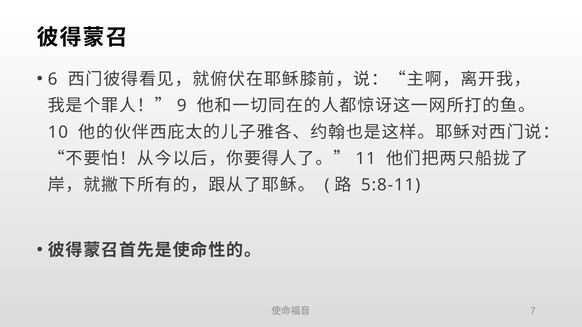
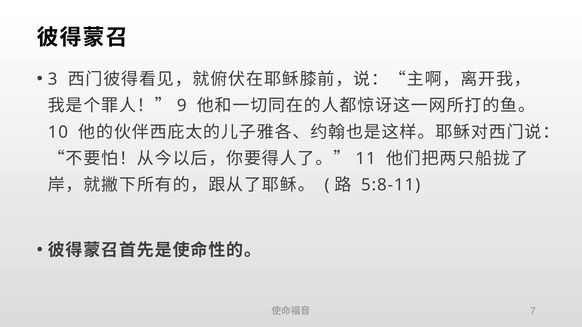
6: 6 -> 3 (53, 79)
